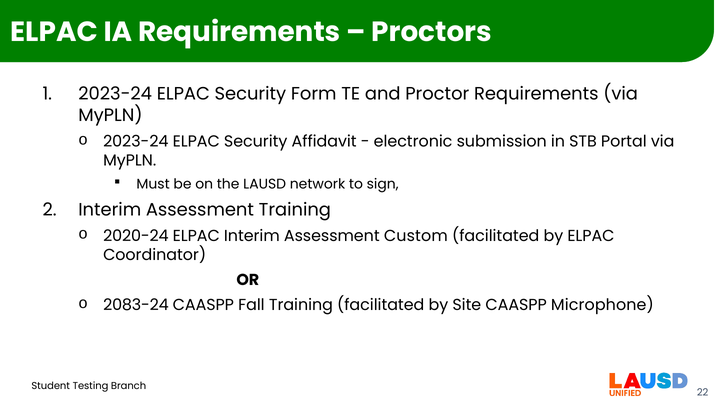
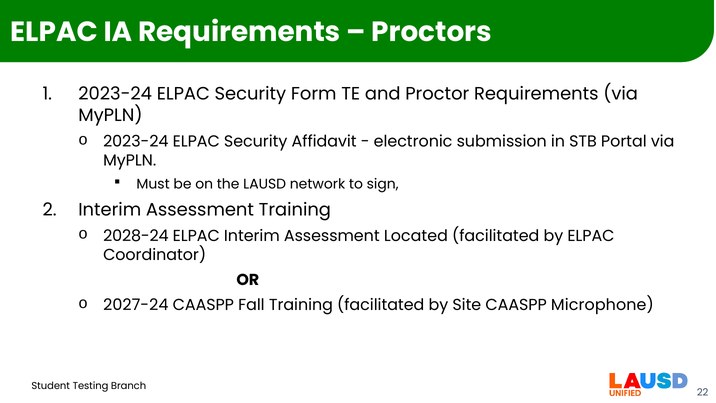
2020-24: 2020-24 -> 2028-24 (136, 236)
Custom: Custom -> Located (416, 236)
2083-24: 2083-24 -> 2027-24 (136, 305)
